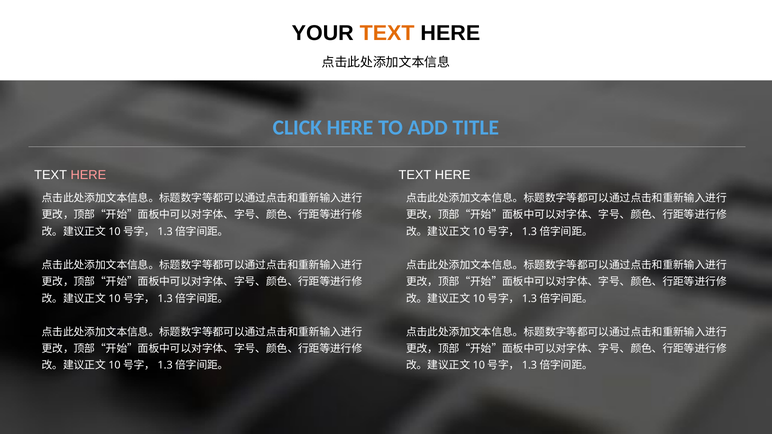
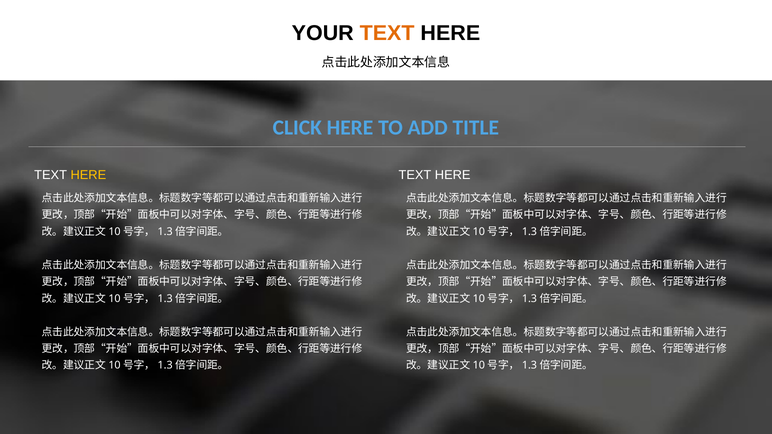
HERE colour: pink -> yellow (88, 175)
